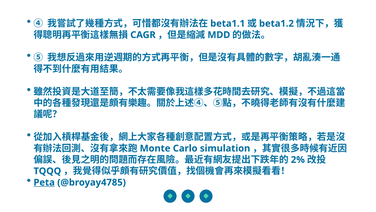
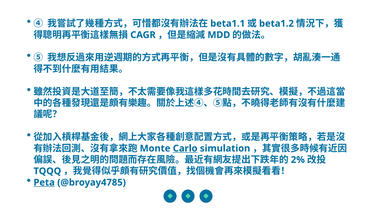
Carlo underline: none -> present (185, 148)
